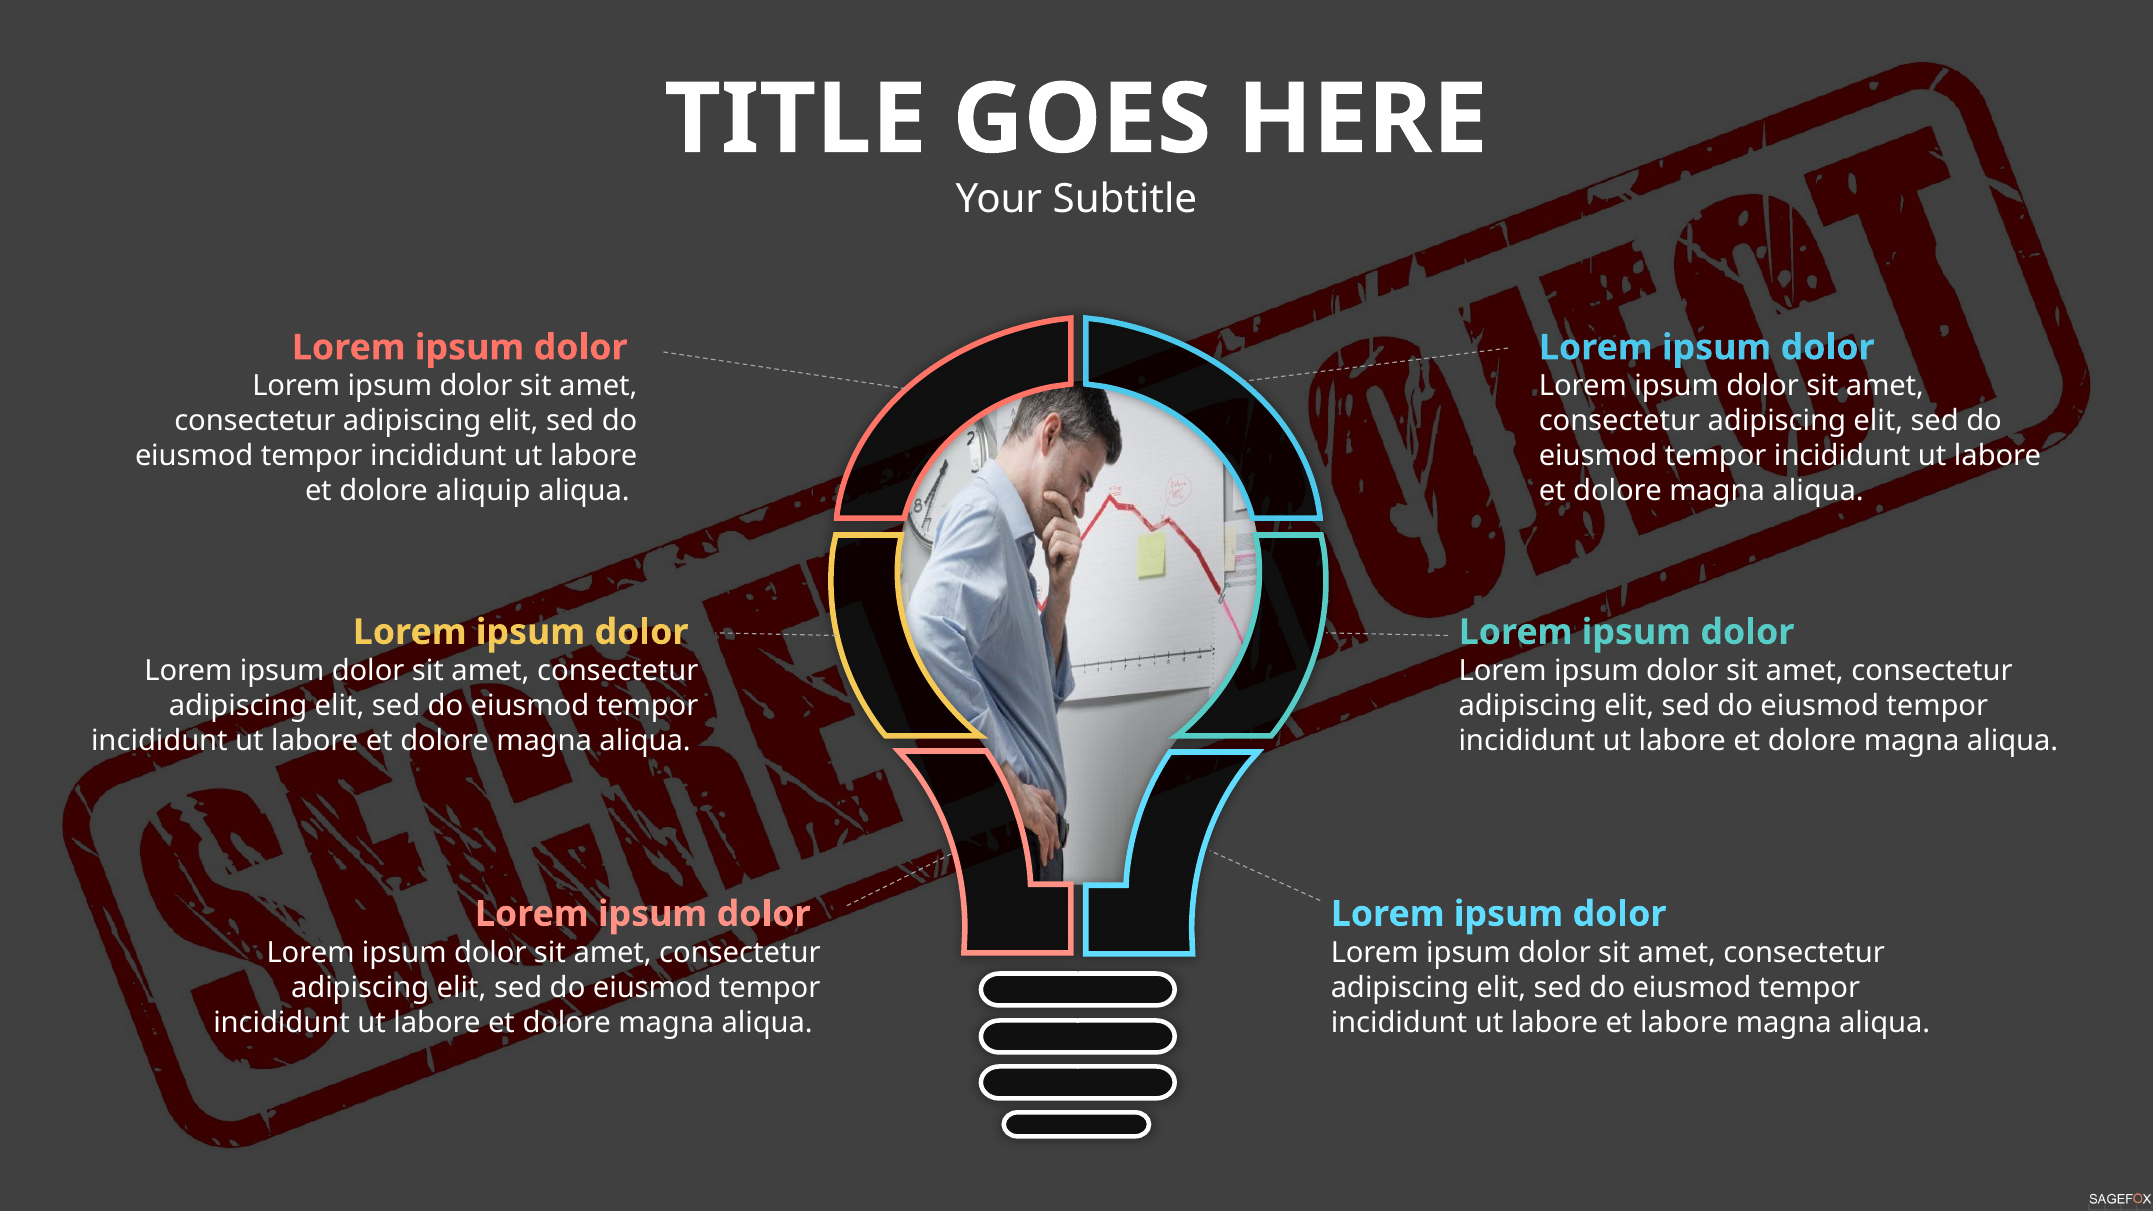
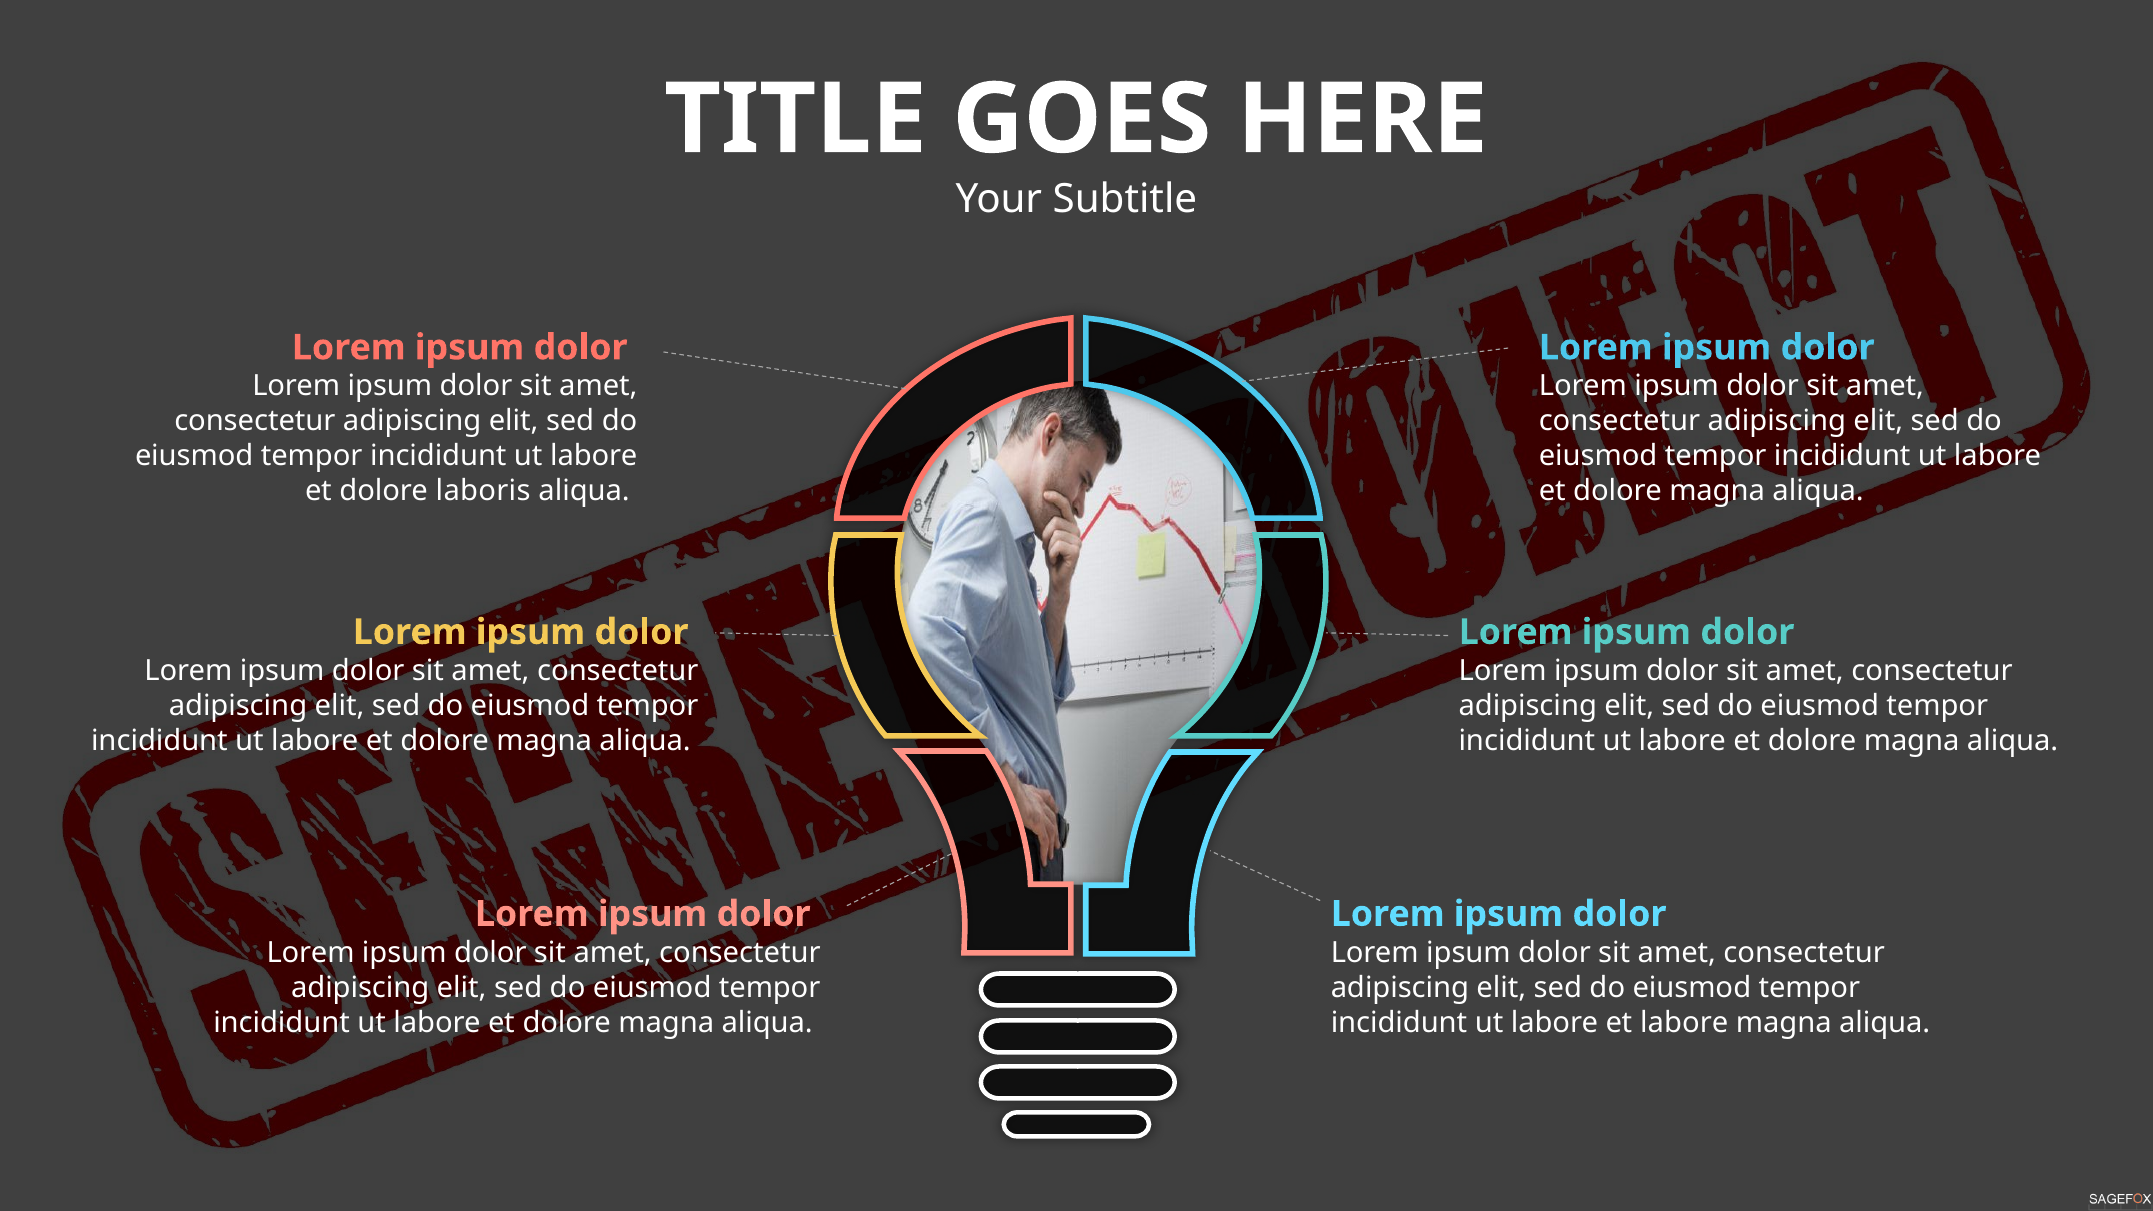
aliquip: aliquip -> laboris (483, 491)
